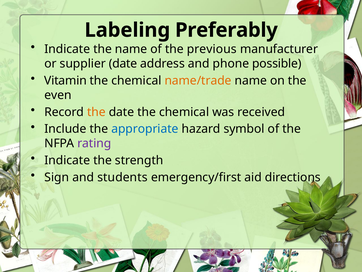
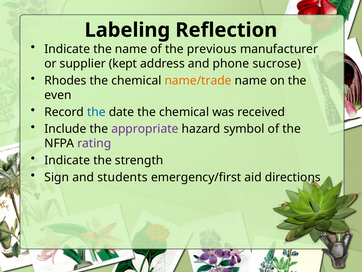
Preferably: Preferably -> Reflection (226, 30)
supplier date: date -> kept (123, 64)
possible: possible -> sucrose (277, 64)
Vitamin: Vitamin -> Rhodes (65, 80)
the colour: orange -> blue (96, 112)
appropriate colour: blue -> purple (145, 129)
